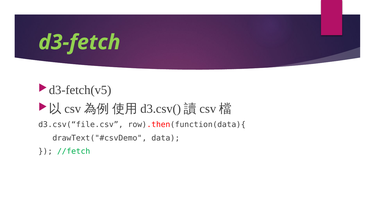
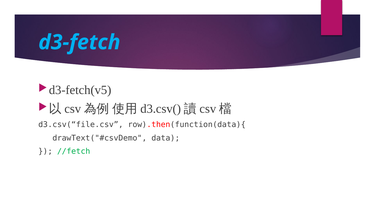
d3-fetch colour: light green -> light blue (79, 42)
